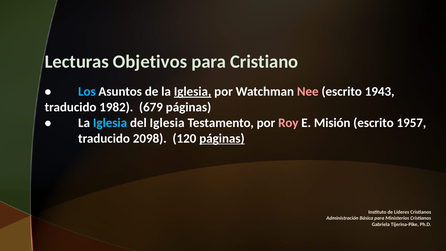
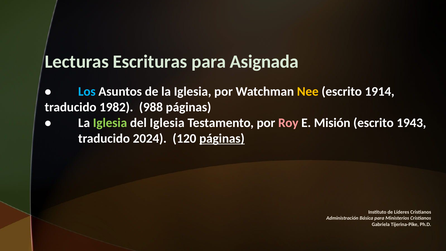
Objetivos: Objetivos -> Escrituras (150, 62)
Cristiano: Cristiano -> Asignada (264, 62)
Iglesia underline: present -> none (193, 91)
Nee colour: pink -> yellow (308, 91)
1943: 1943 -> 1914 (380, 91)
679: 679 -> 988 (151, 107)
Iglesia colour: light blue -> light green (110, 123)
1957: 1957 -> 1943 (411, 123)
2098: 2098 -> 2024 (150, 138)
